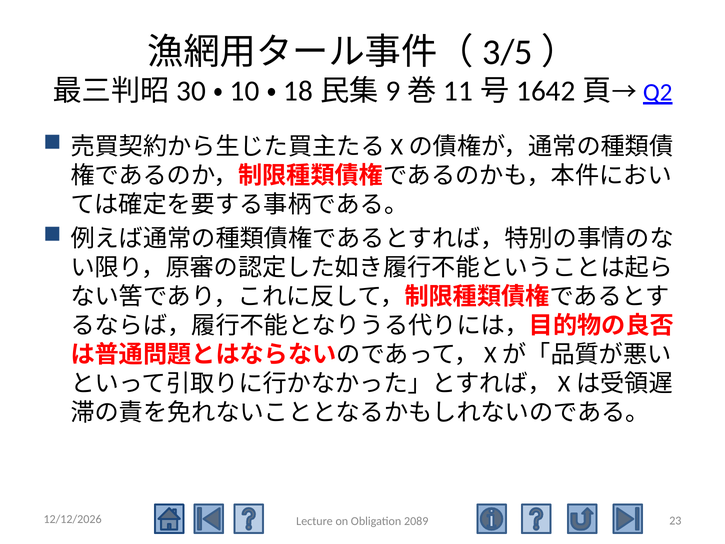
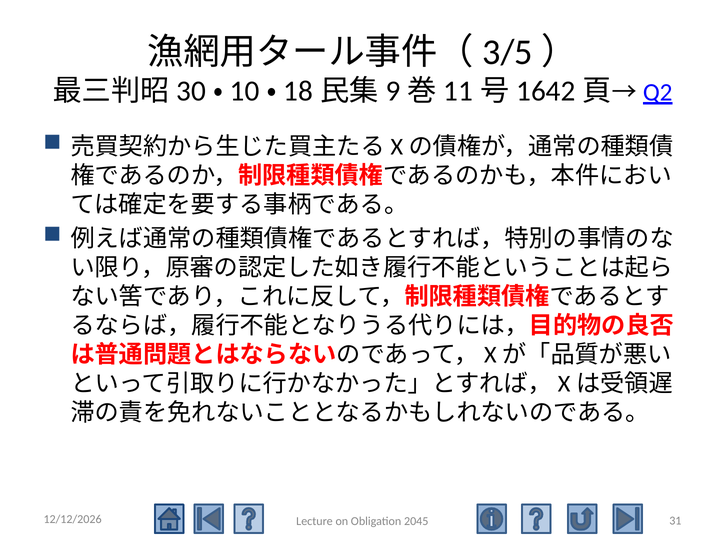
23: 23 -> 31 (675, 521)
2089: 2089 -> 2045 (416, 521)
